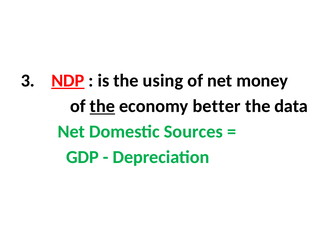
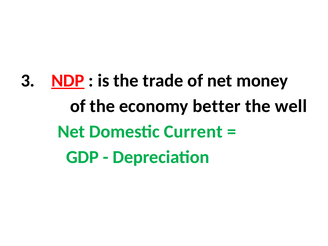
using: using -> trade (163, 81)
the underline: present -> none (102, 106)
data: data -> well (291, 106)
Sources: Sources -> Current (193, 132)
